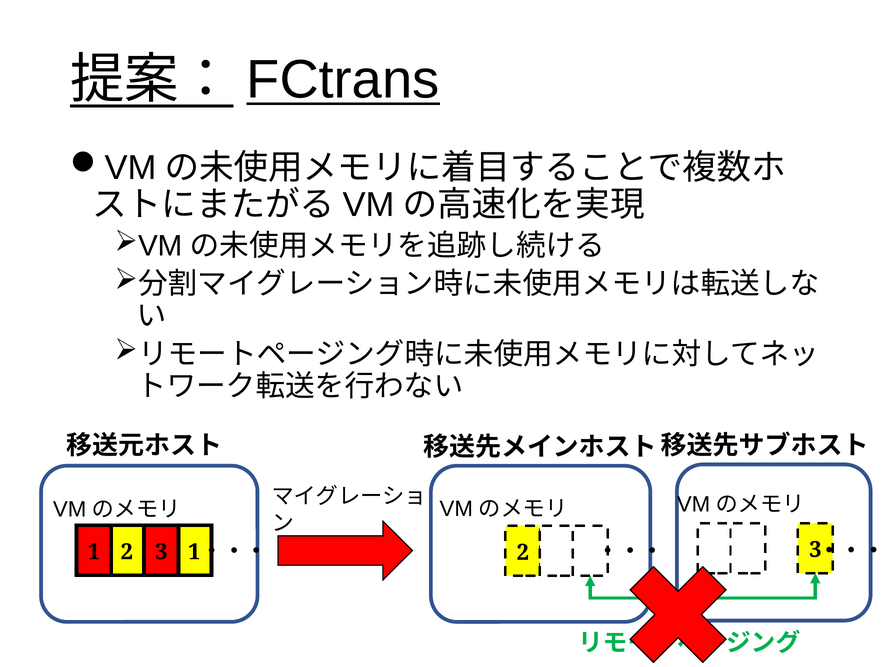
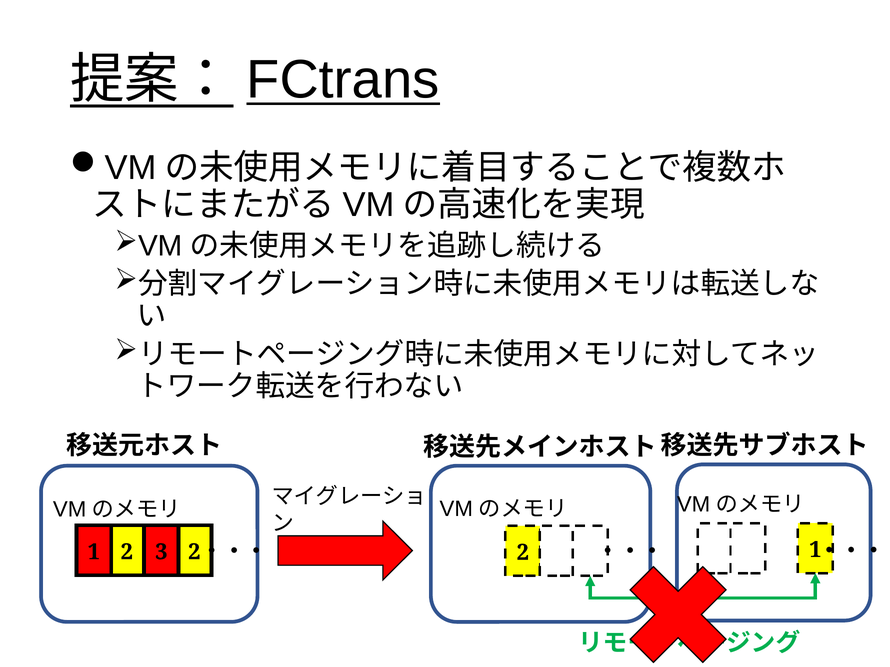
1: 1 -> 2 (194, 552)
2 3: 3 -> 1 (815, 550)
